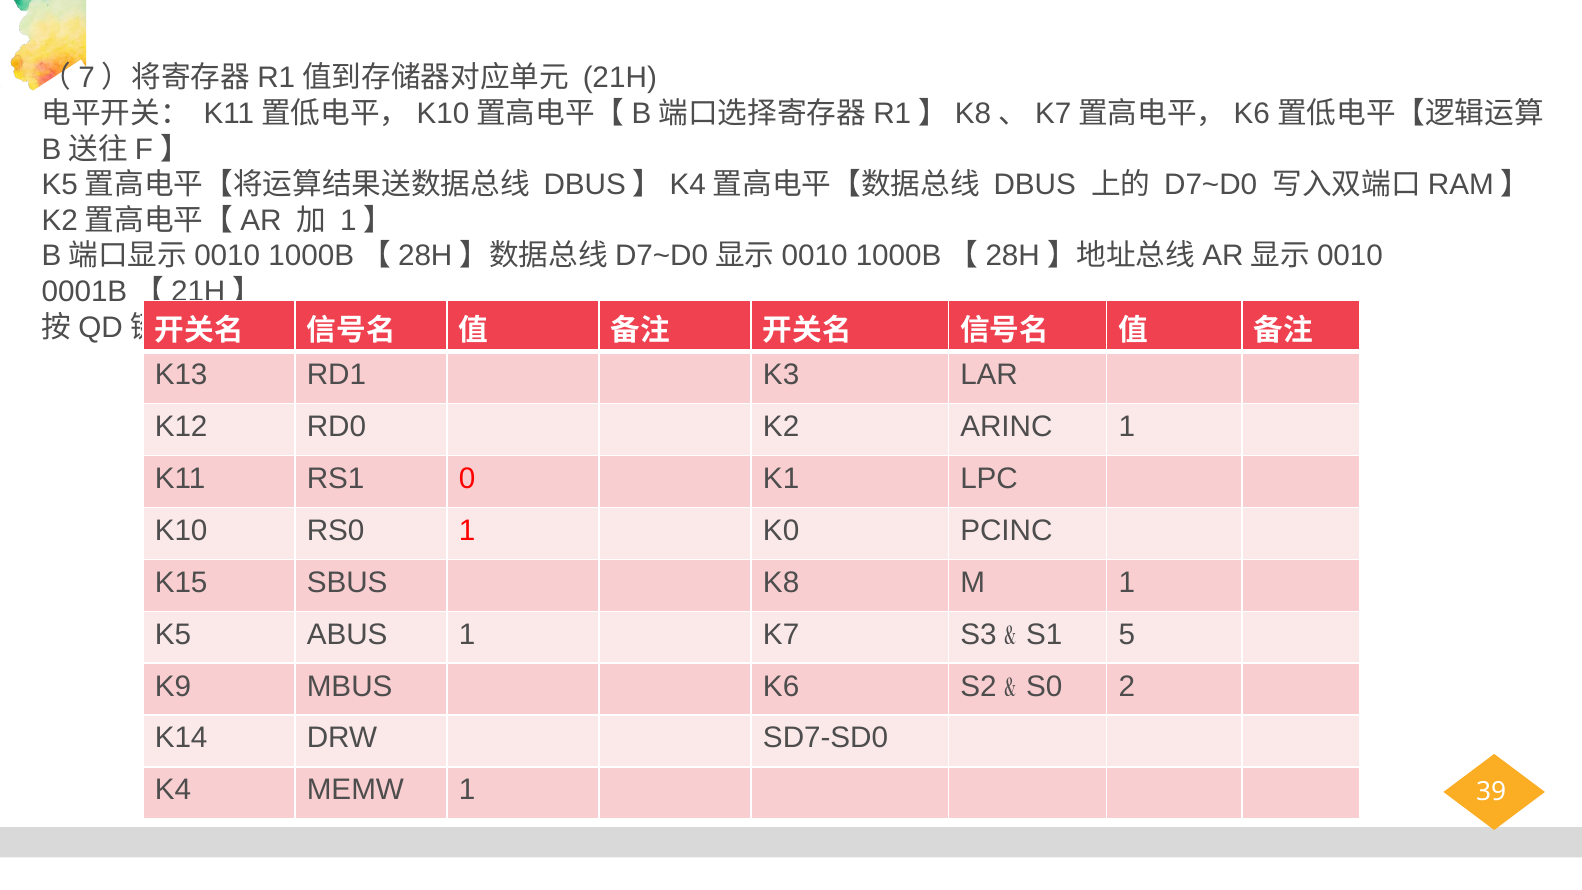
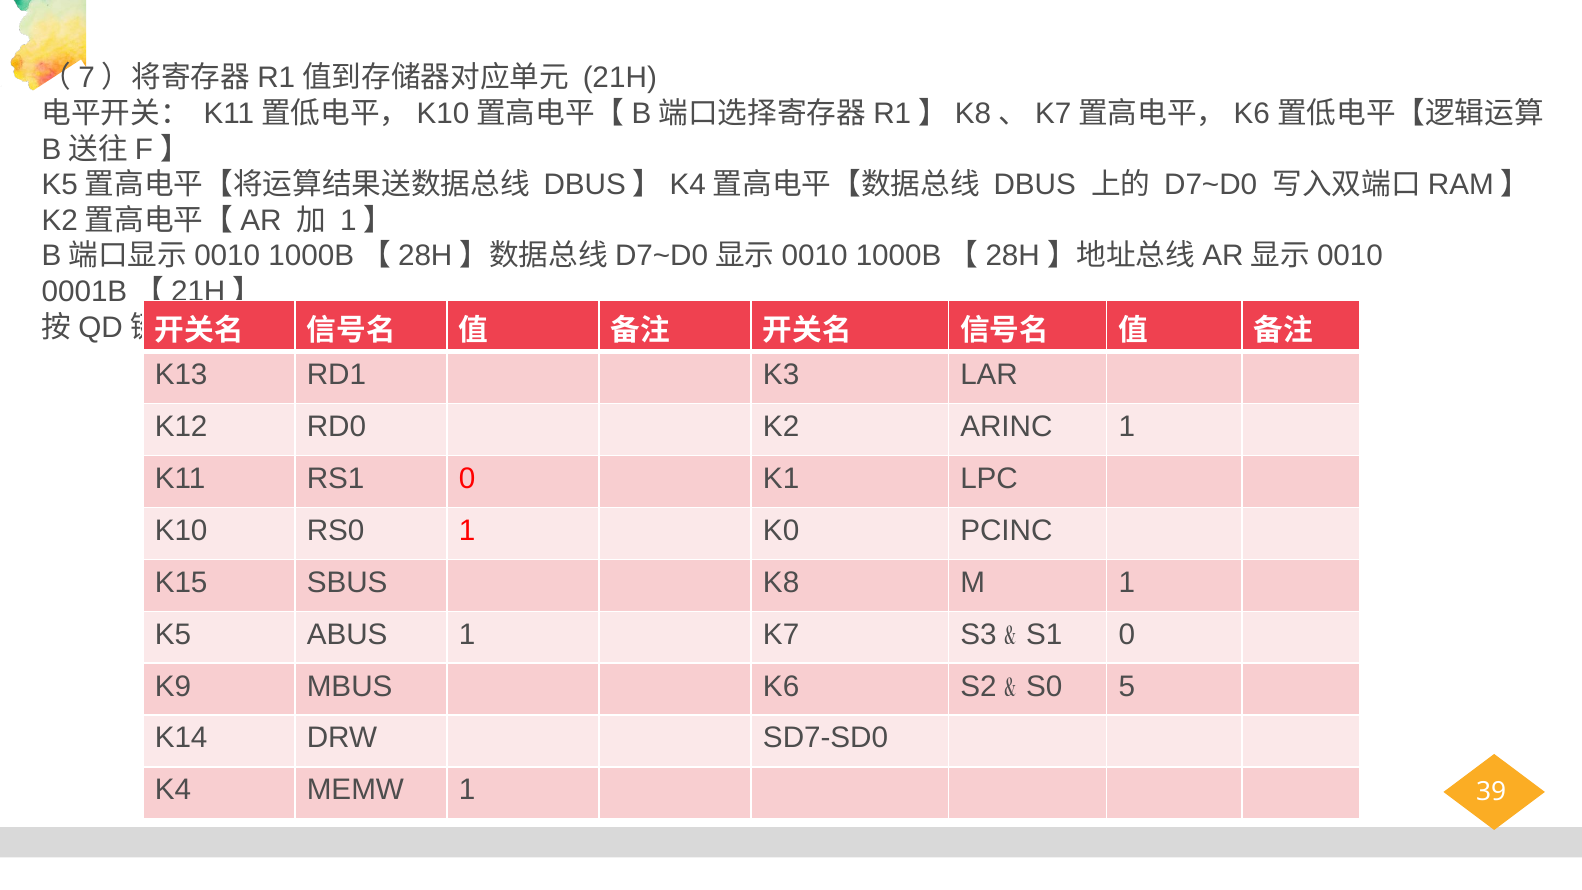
5: 5 -> 0 (1127, 634)
2: 2 -> 5 (1127, 686)
